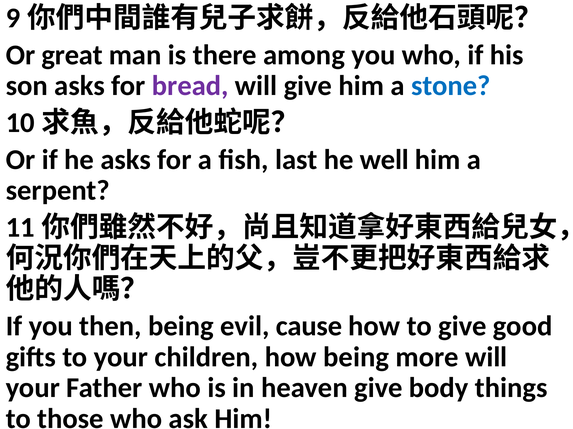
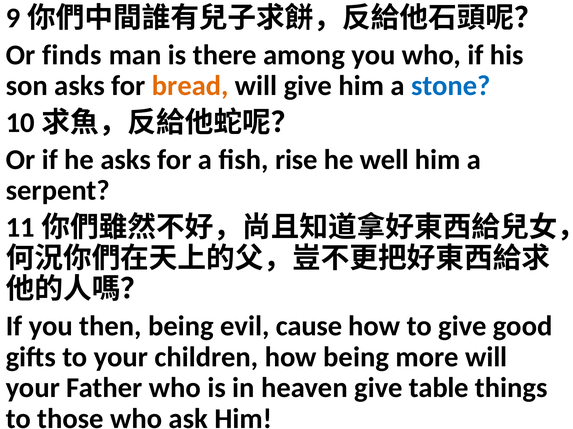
great: great -> finds (72, 55)
bread colour: purple -> orange (190, 86)
last: last -> rise (296, 160)
body: body -> table (439, 389)
